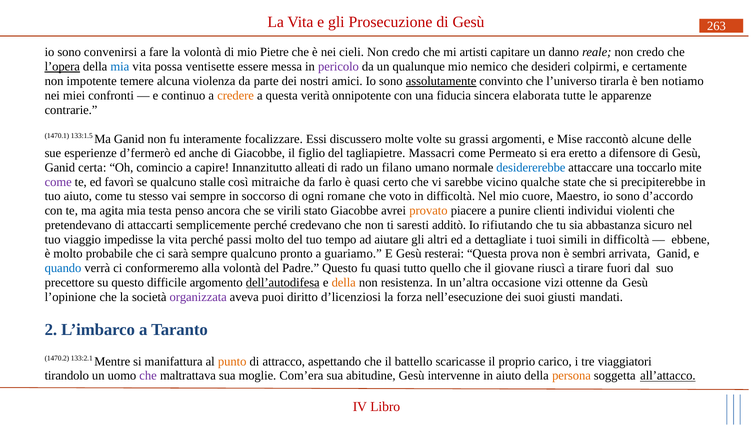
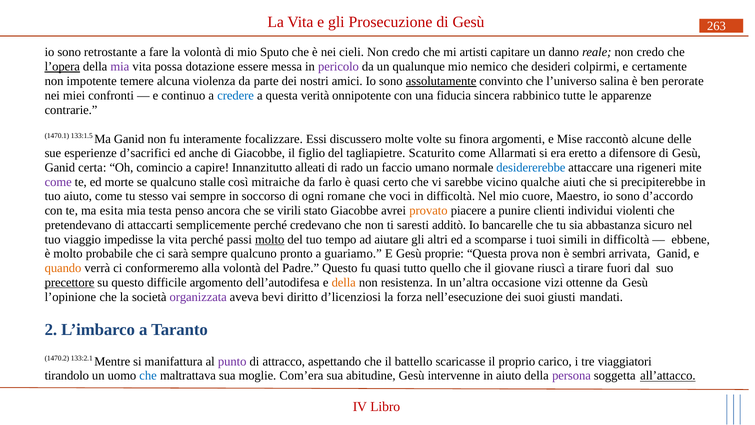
convenirsi: convenirsi -> retrostante (111, 52)
Pietre: Pietre -> Sputo (274, 52)
mia colour: blue -> purple (120, 67)
ventisette: ventisette -> dotazione (210, 67)
tirarla: tirarla -> salina (614, 81)
notiamo: notiamo -> perorate (683, 81)
credere colour: orange -> blue (236, 96)
elaborata: elaborata -> rabbinico (536, 96)
grassi: grassi -> finora (474, 139)
d’fermerò: d’fermerò -> d’sacrifici (145, 153)
Massacri: Massacri -> Scaturito (432, 153)
Permeato: Permeato -> Allarmati (512, 153)
filano: filano -> faccio (397, 168)
toccarlo: toccarlo -> rigeneri (657, 168)
favorì: favorì -> morte (119, 182)
state: state -> aiuti (575, 182)
voto: voto -> voci (400, 196)
agita: agita -> esita (112, 211)
rifiutando: rifiutando -> bancarelle (508, 225)
molto underline: none -> present (270, 239)
dettagliate: dettagliate -> scomparse (501, 239)
resterai: resterai -> proprie (444, 254)
quando colour: blue -> orange (63, 268)
precettore underline: none -> present (70, 283)
dell’autodifesa underline: present -> none (283, 283)
puoi: puoi -> bevi (273, 297)
punto colour: orange -> purple (232, 362)
che colour: purple -> blue (148, 376)
persona colour: orange -> purple (571, 376)
